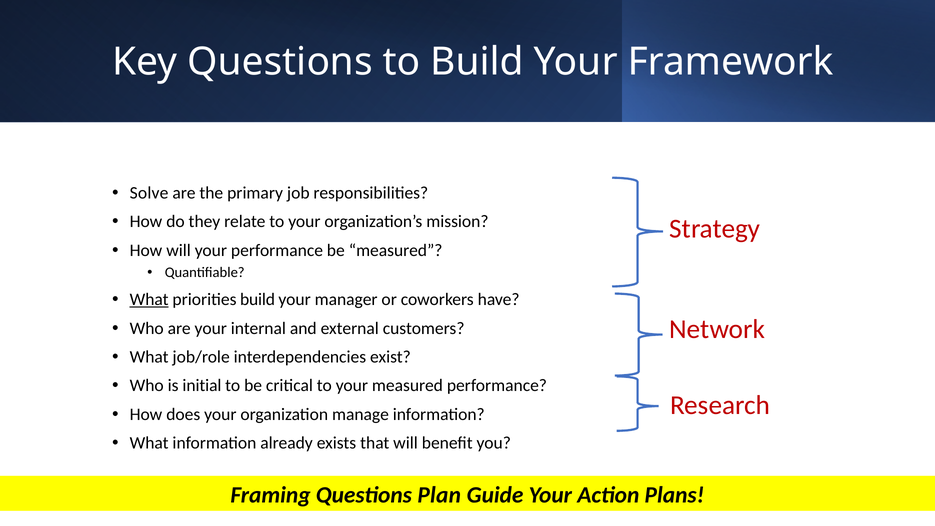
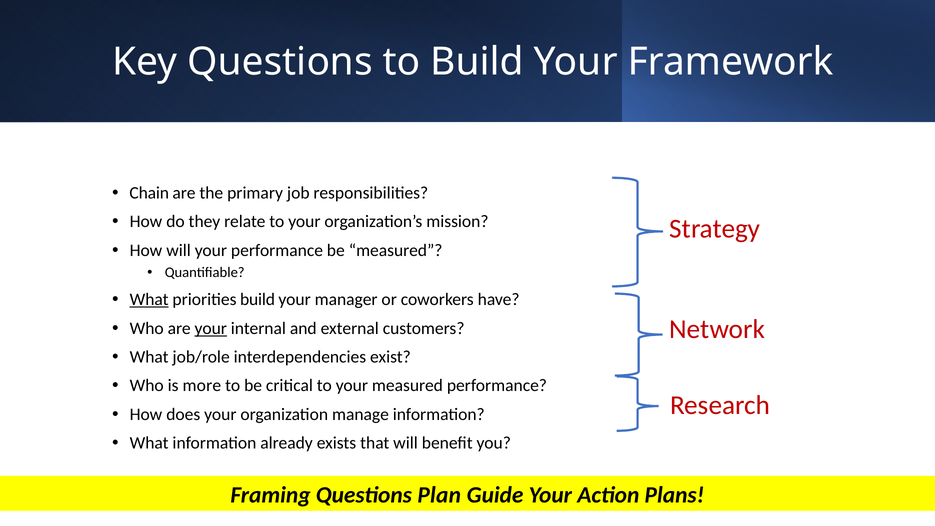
Solve: Solve -> Chain (149, 193)
your underline: none -> present (211, 328)
initial: initial -> more (202, 386)
